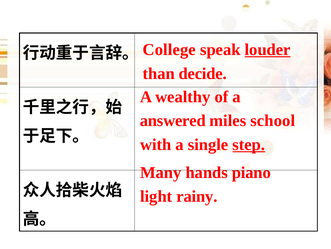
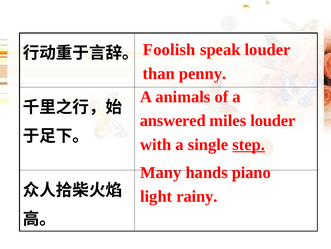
College: College -> Foolish (169, 50)
louder underline: present -> none (268, 50)
decide: decide -> penny (203, 73)
wealthy: wealthy -> animals (183, 96)
miles school: school -> louder (273, 120)
